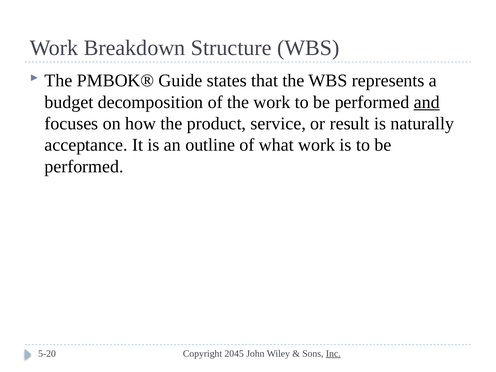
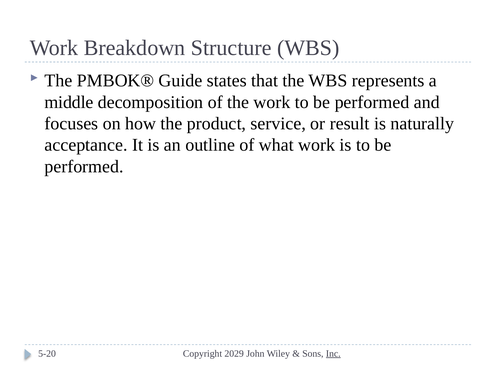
budget: budget -> middle (69, 102)
and underline: present -> none (427, 102)
2045: 2045 -> 2029 (234, 354)
